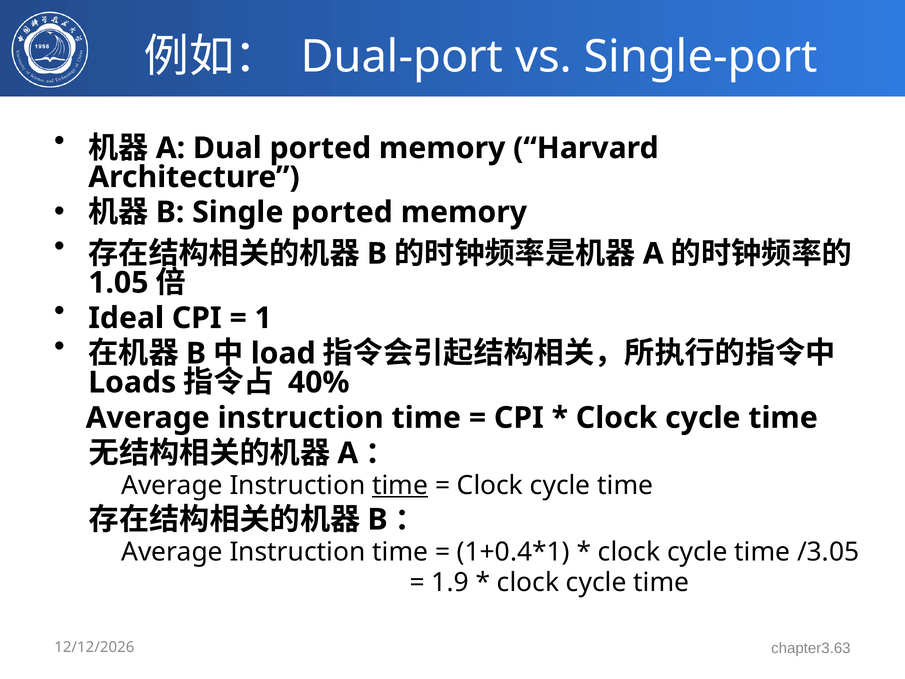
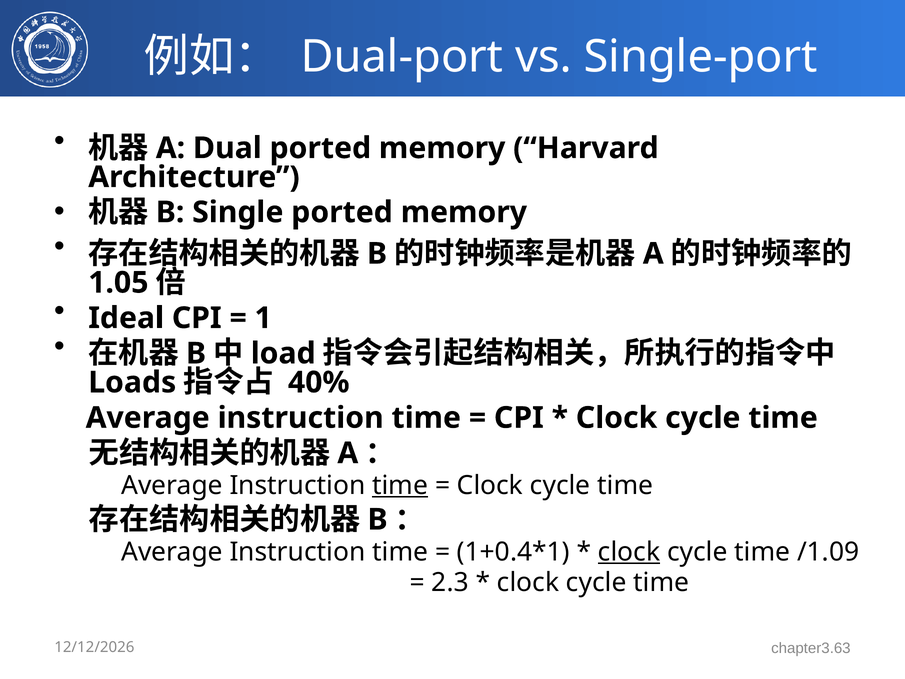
clock underline: none -> present (629, 552)
/3.05: /3.05 -> /1.09 (828, 552)
1.9: 1.9 -> 2.3 (450, 583)
